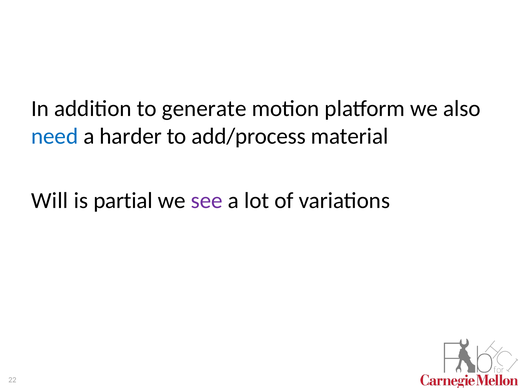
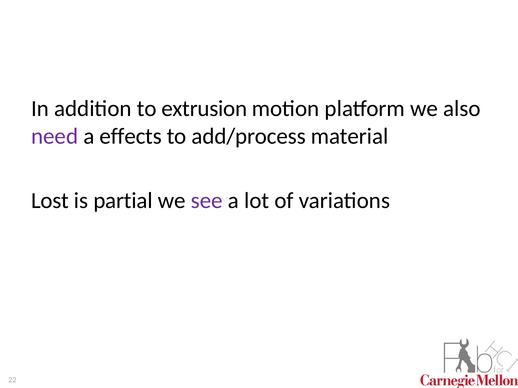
generate: generate -> extrusion (204, 109)
need colour: blue -> purple (55, 136)
harder: harder -> effects (131, 136)
Will: Will -> Lost (50, 201)
